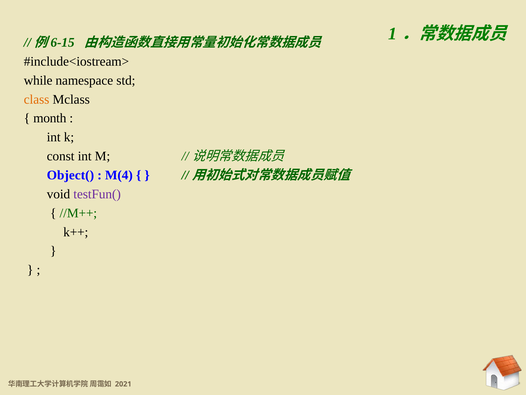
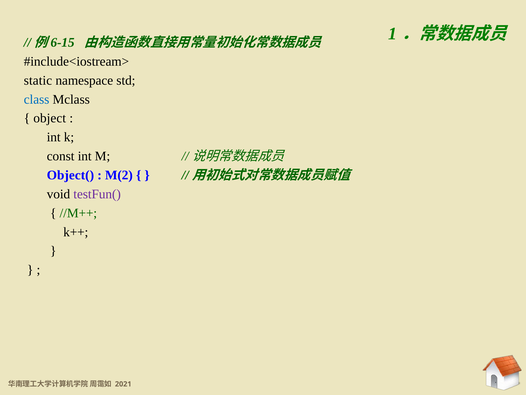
while: while -> static (38, 80)
class colour: orange -> blue (37, 99)
month: month -> object (50, 118)
M(4: M(4 -> M(2 (119, 175)
